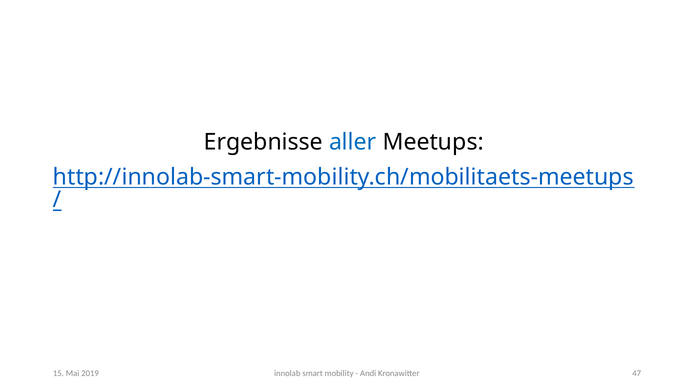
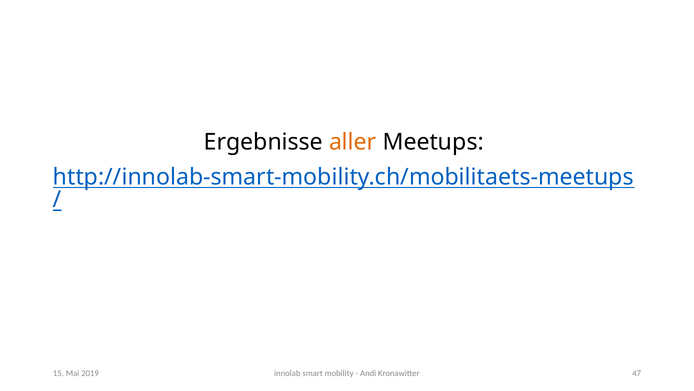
aller colour: blue -> orange (353, 142)
